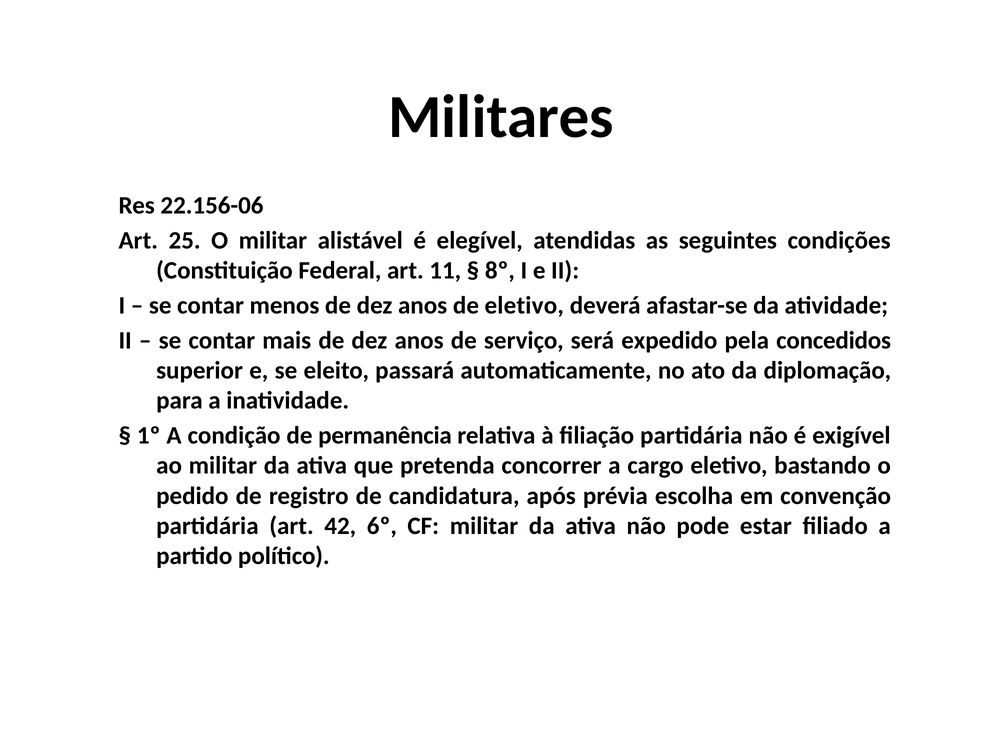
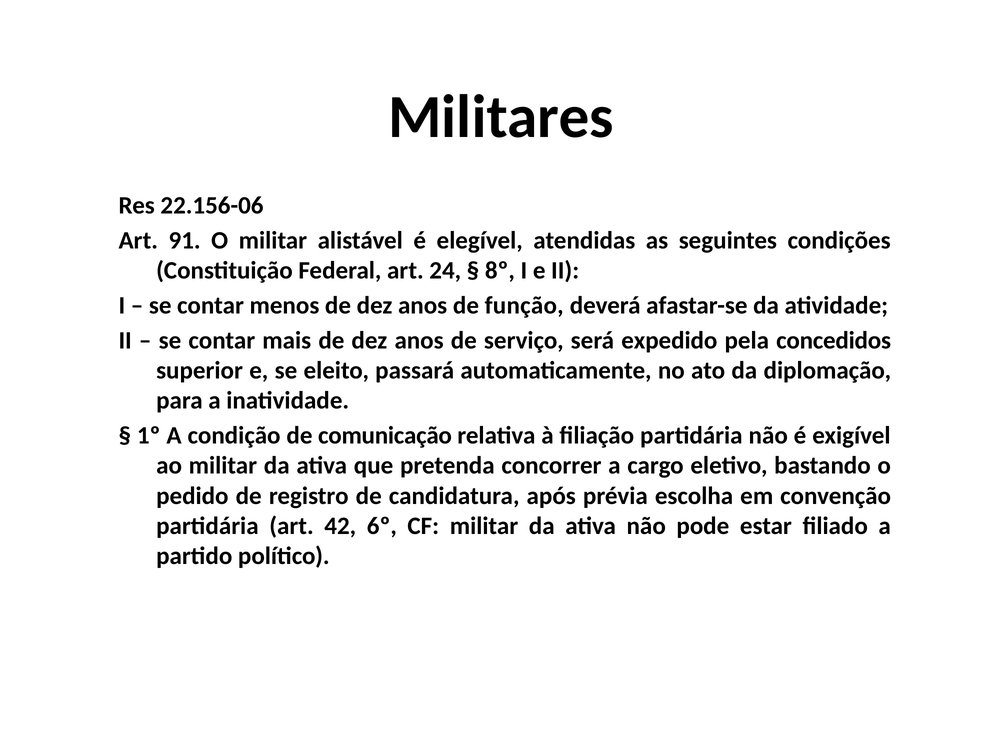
25: 25 -> 91 (185, 241)
11: 11 -> 24 (445, 271)
de eletivo: eletivo -> função (524, 306)
permanência: permanência -> comunicação (385, 436)
